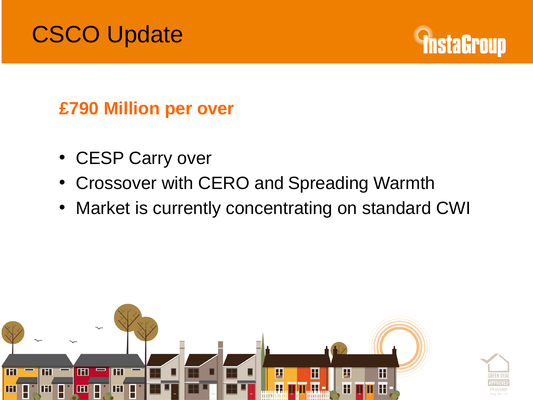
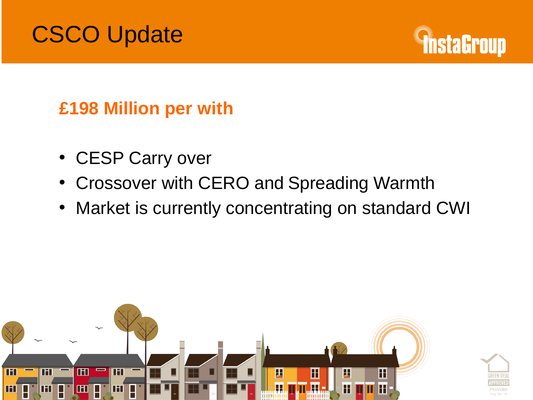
£790: £790 -> £198 (79, 109)
per over: over -> with (216, 109)
